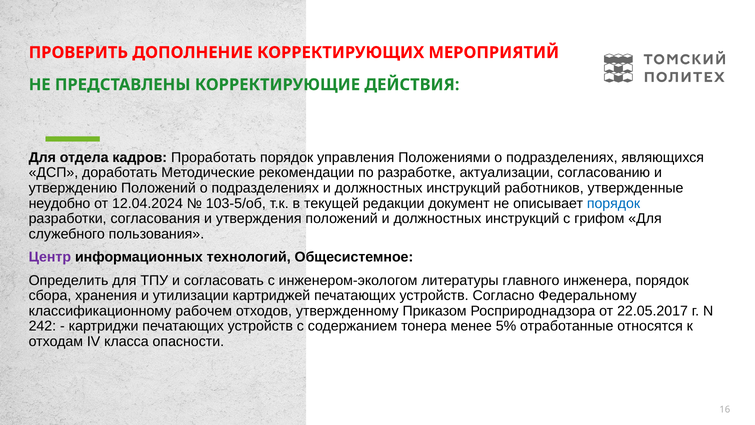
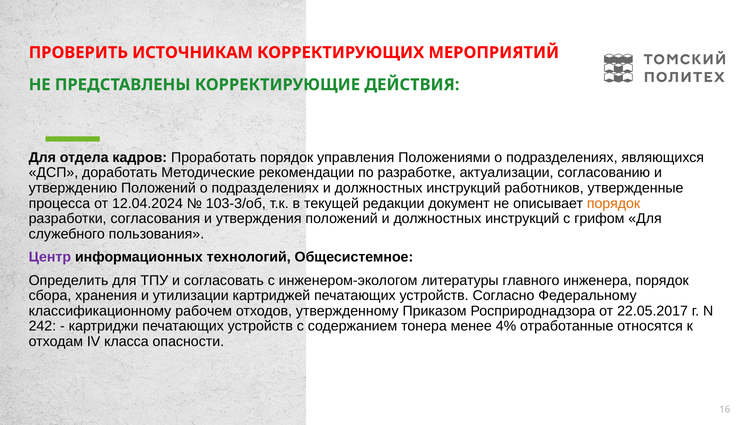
ДОПОЛНЕНИЕ: ДОПОЛНЕНИЕ -> ИСТОЧНИКАМ (193, 53)
неудобно: неудобно -> процесса (59, 203)
103-5/об: 103-5/об -> 103-3/об (236, 203)
порядок colour: blue -> orange (613, 203)
5%: 5% -> 4% (506, 326)
